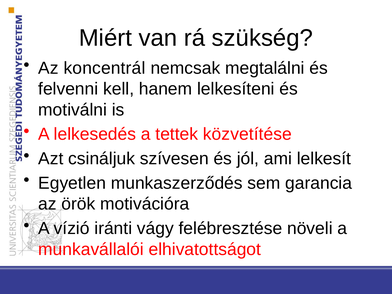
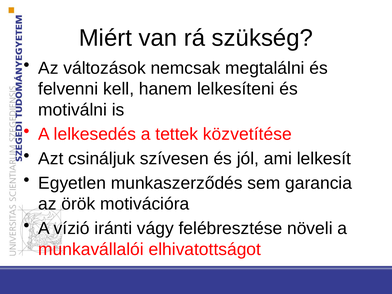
koncentrál: koncentrál -> változások (105, 68)
